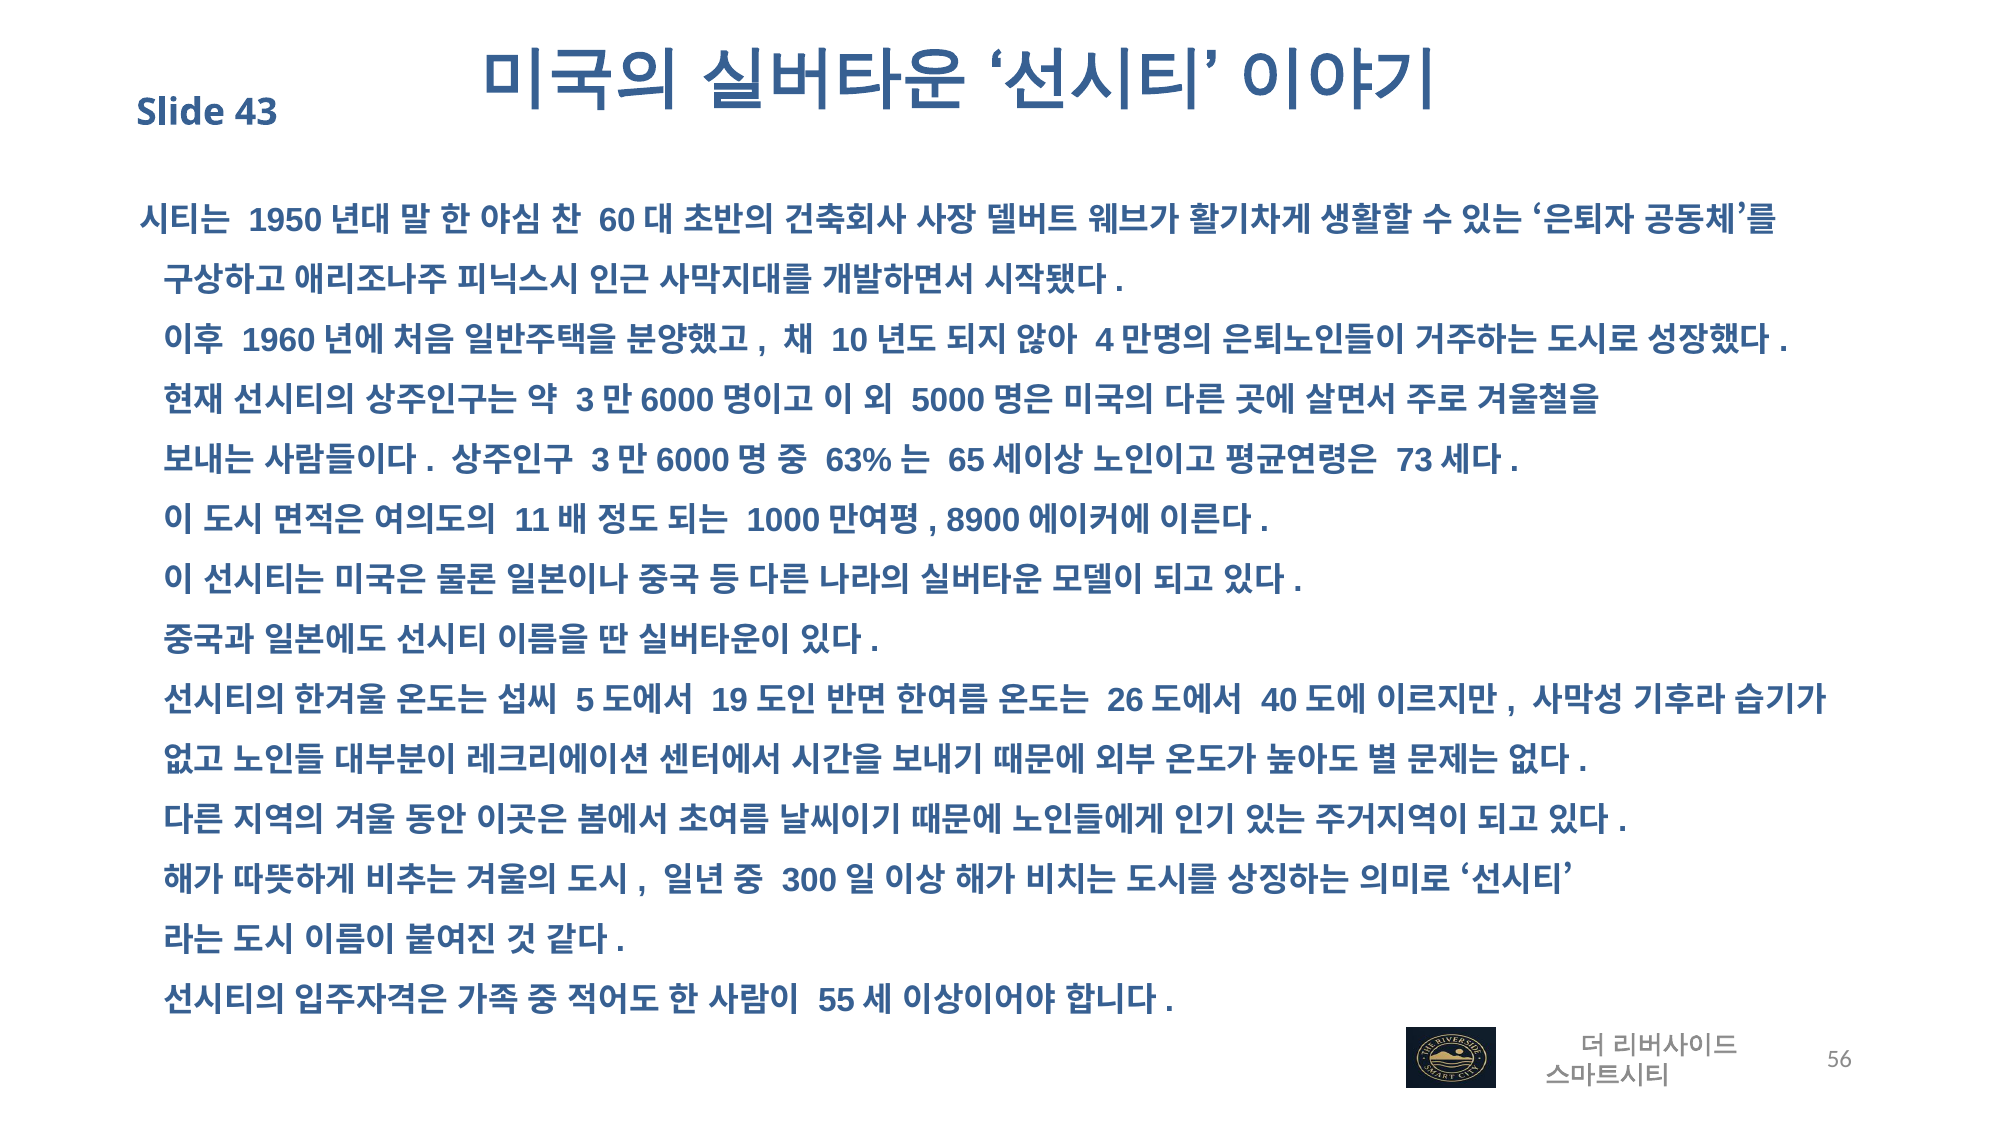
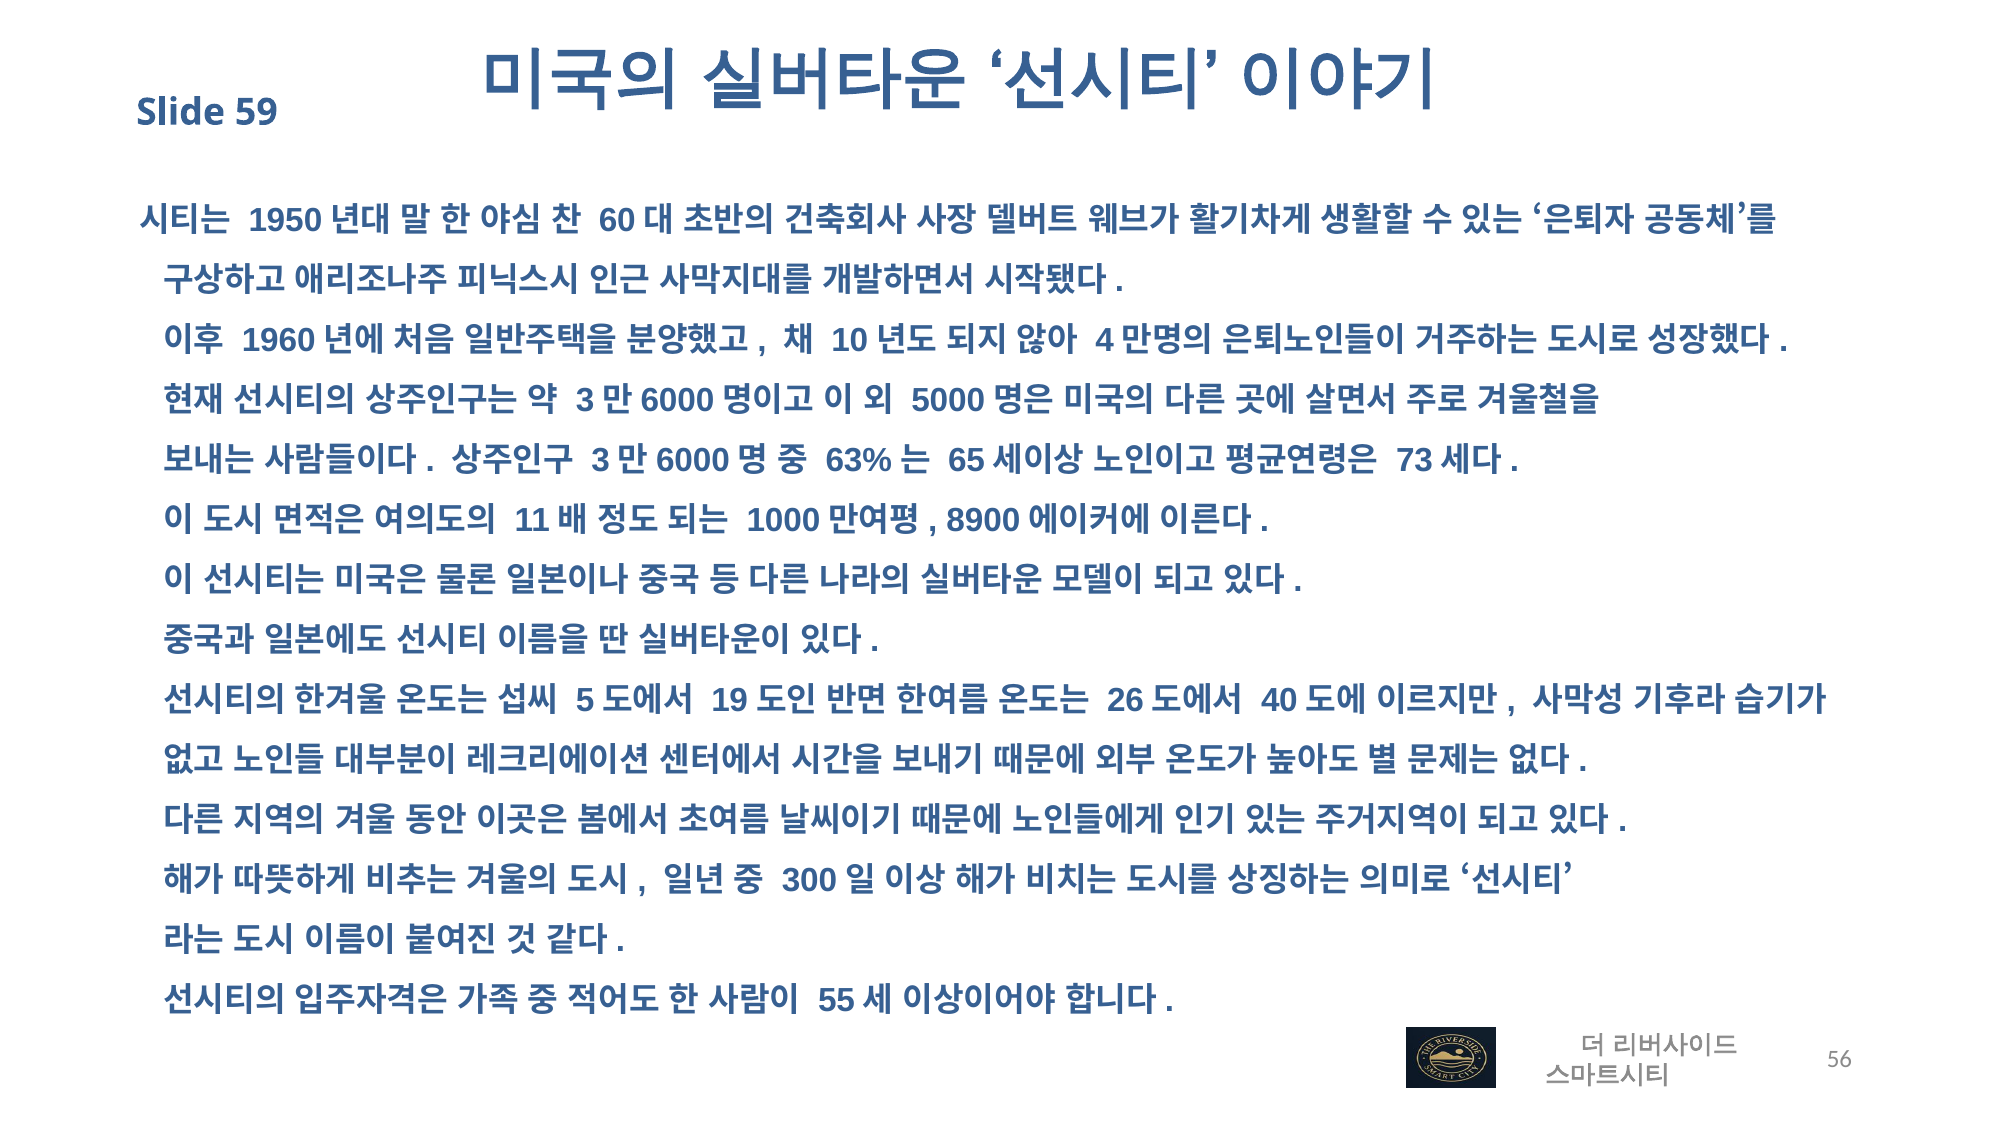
43: 43 -> 59 (256, 112)
